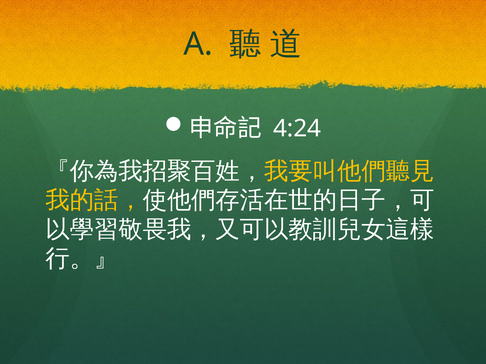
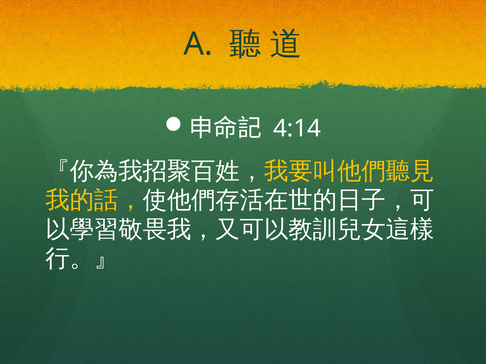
4:24: 4:24 -> 4:14 (297, 129)
